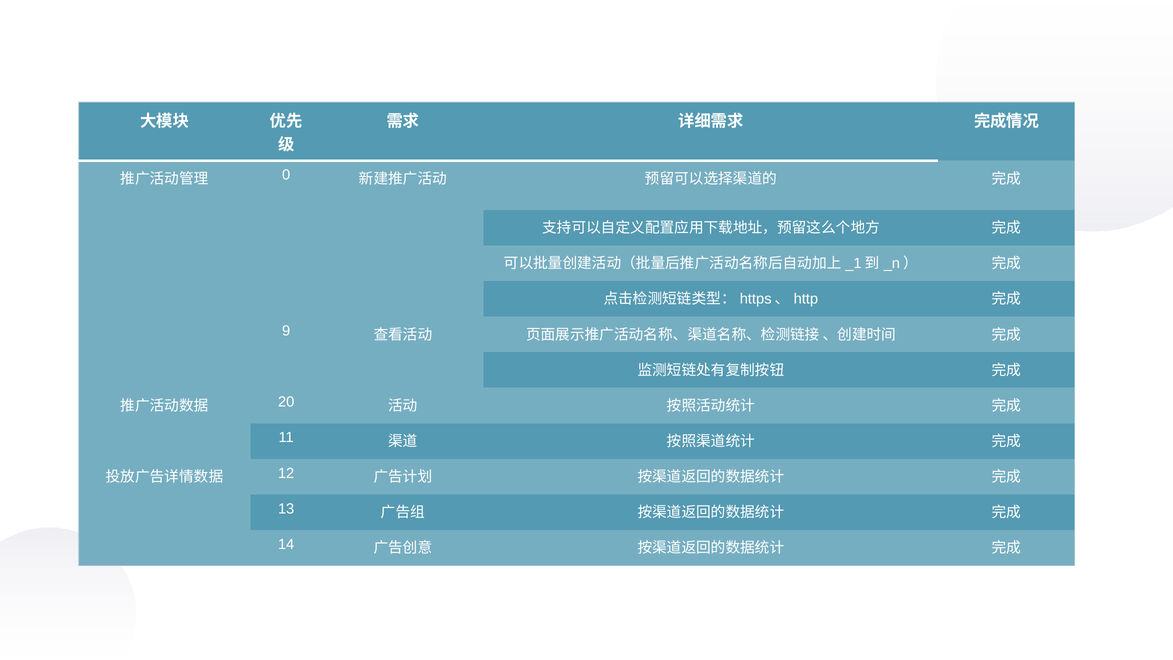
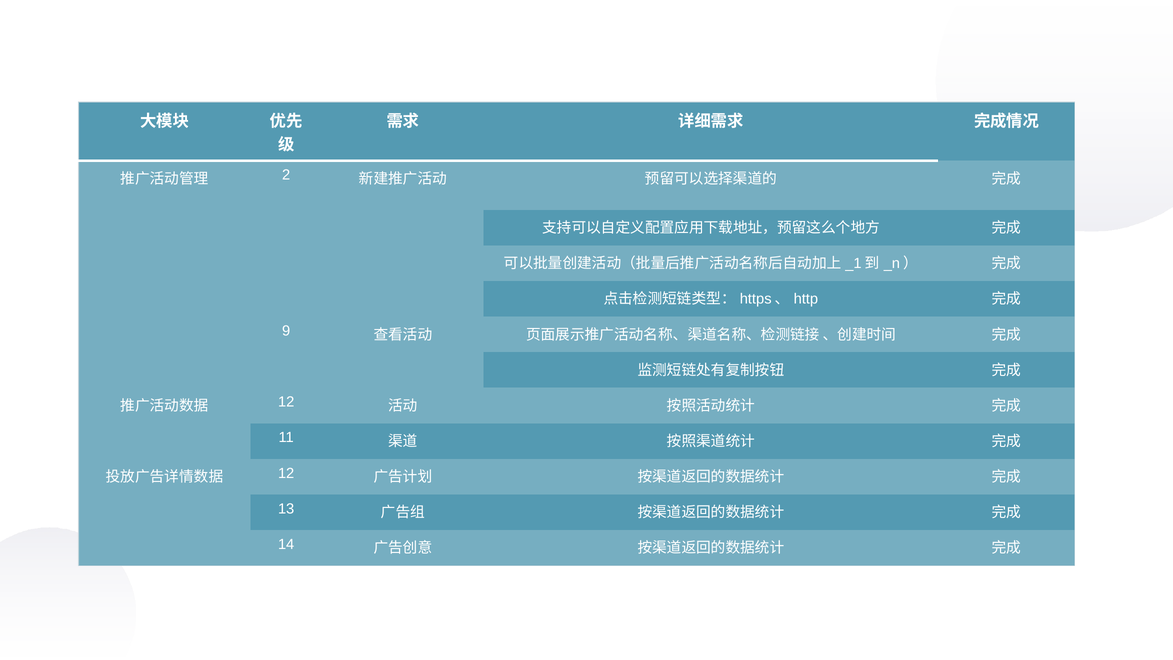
0: 0 -> 2 (286, 175)
20: 20 -> 12 (286, 402)
